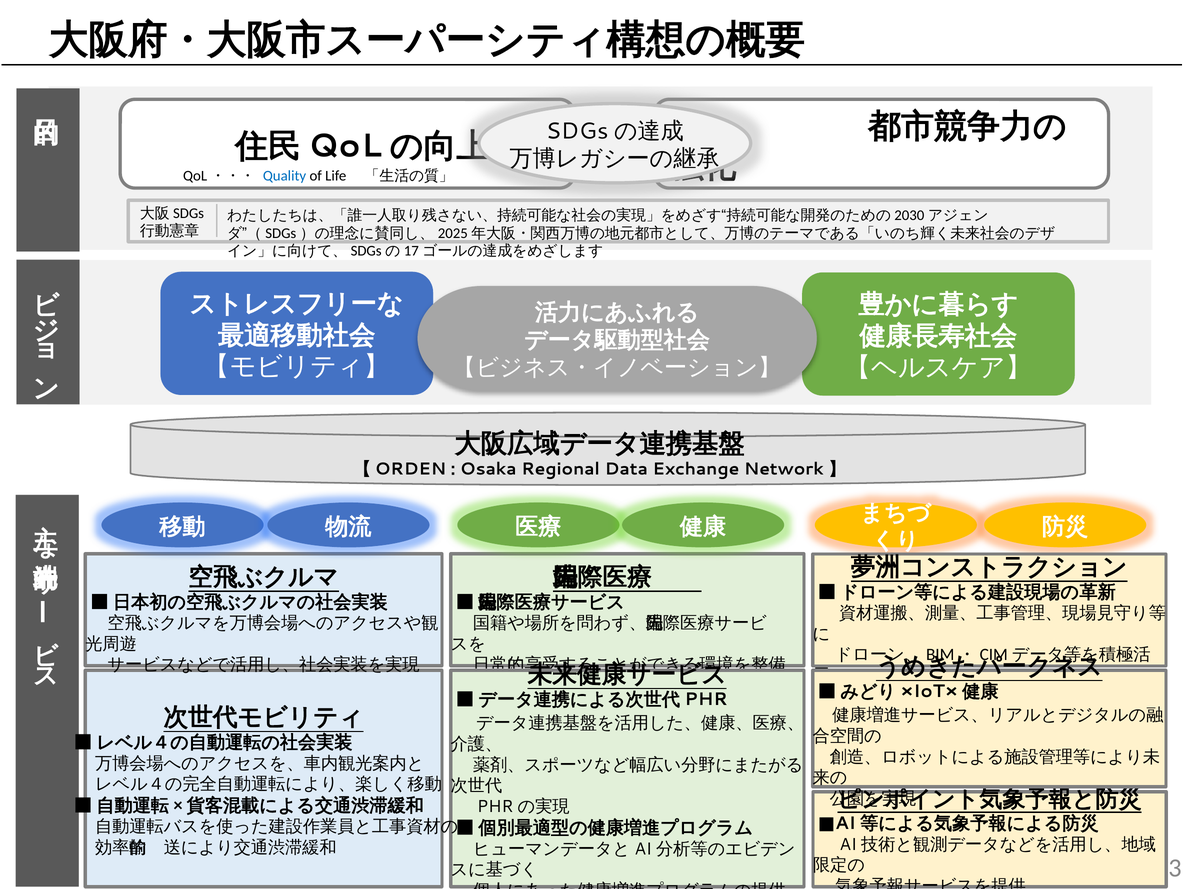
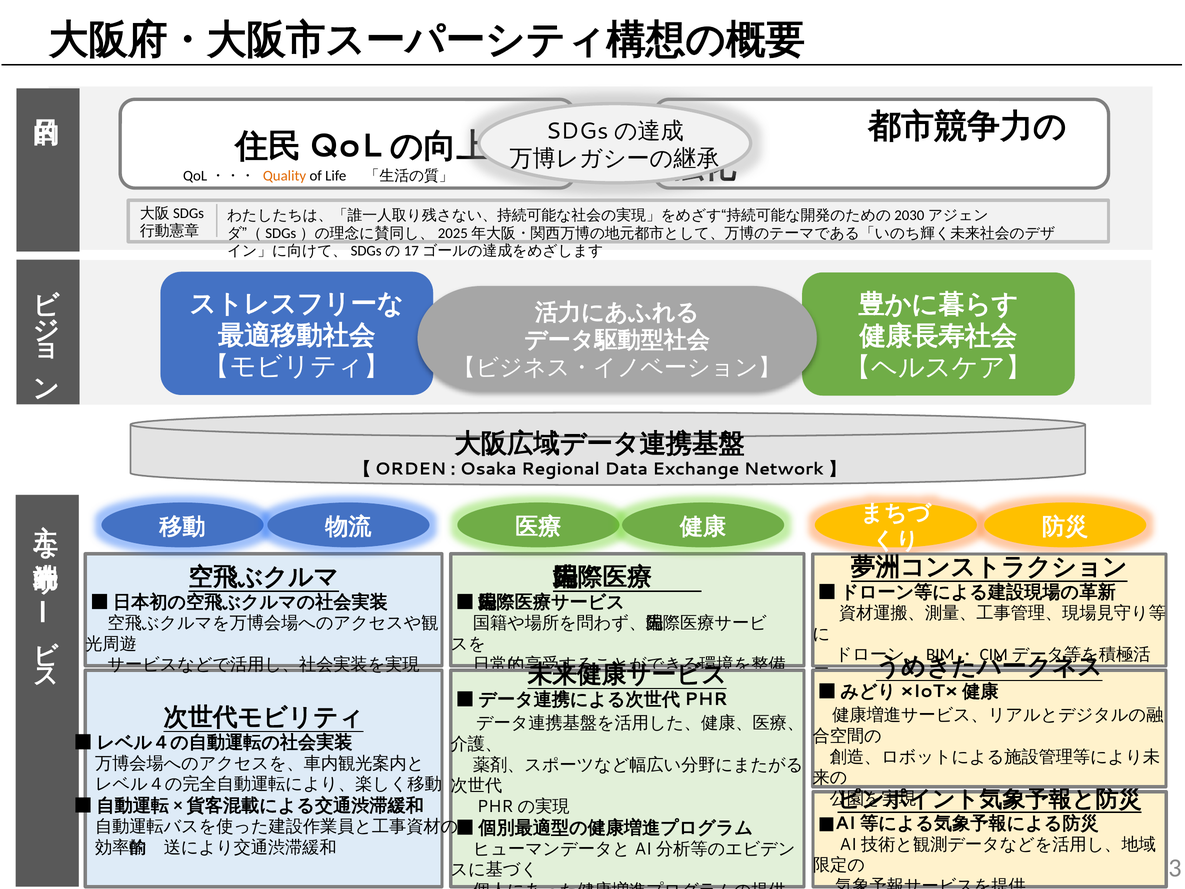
Quality colour: blue -> orange (285, 176)
